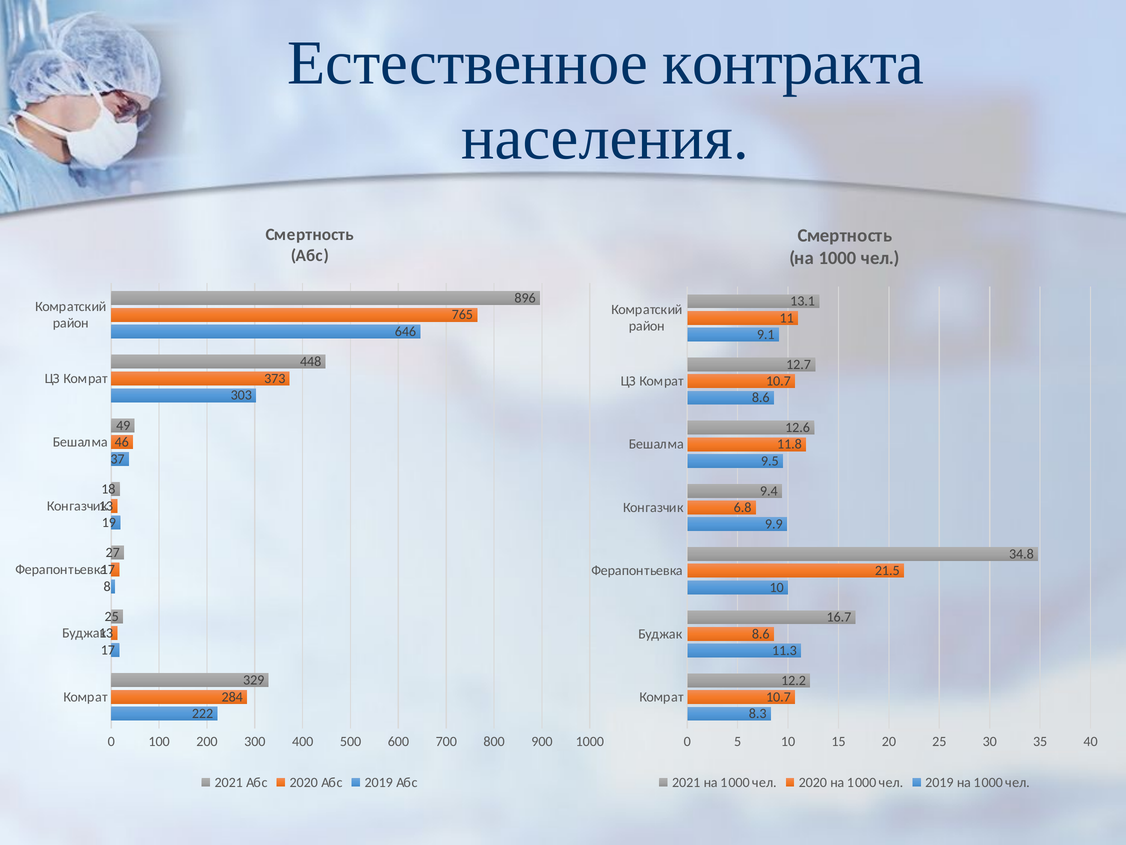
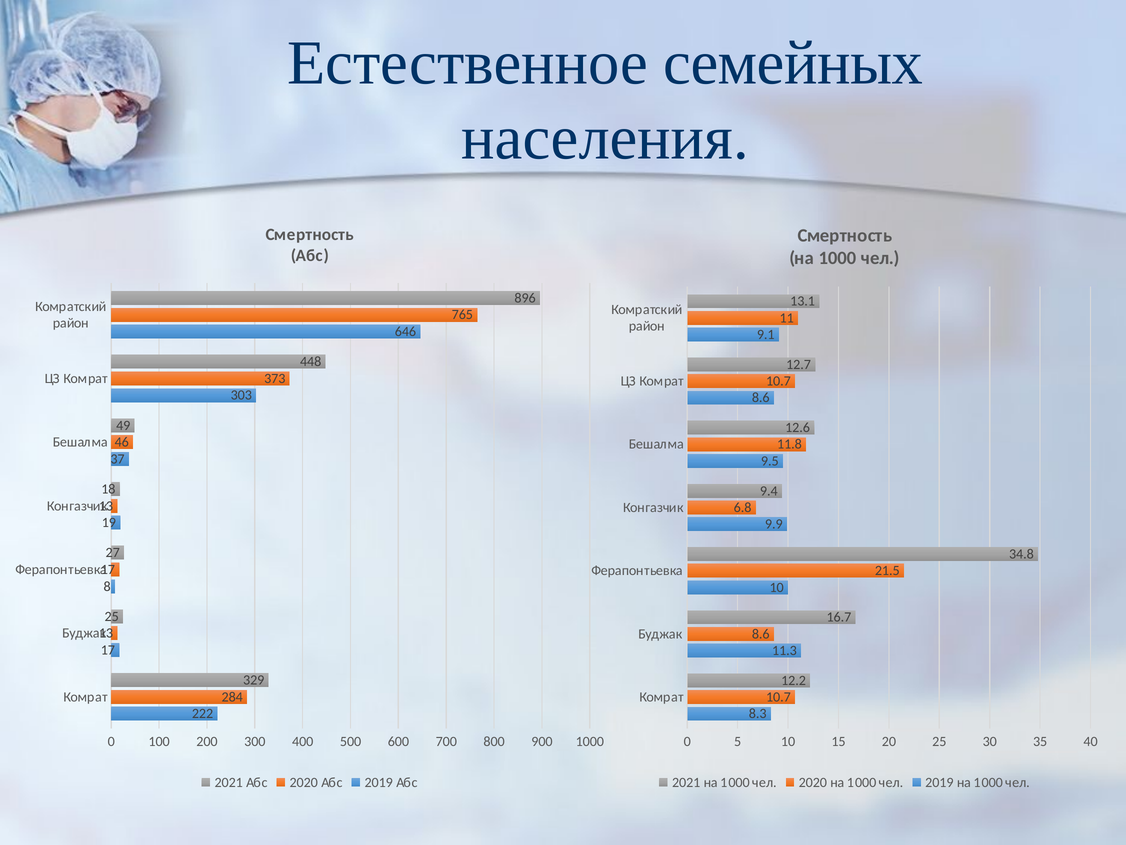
контракта: контракта -> семейных (793, 63)
